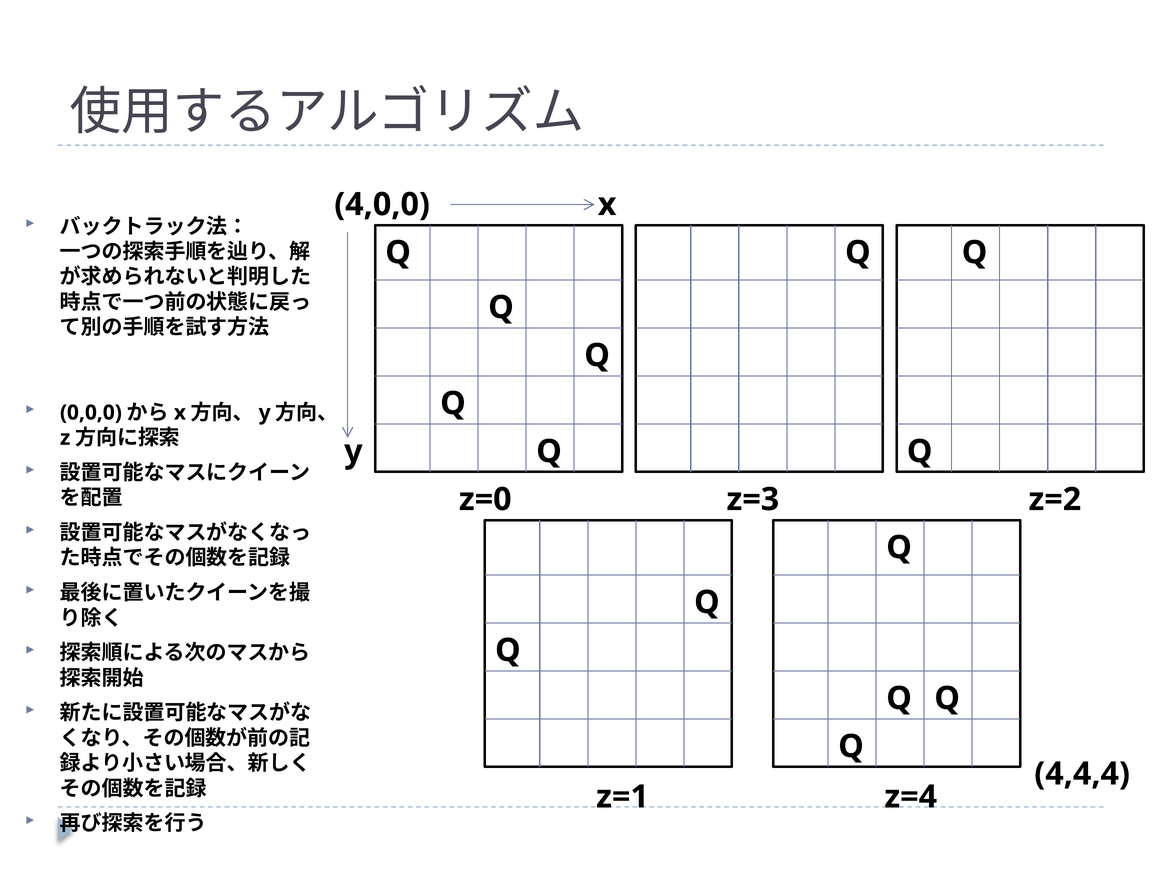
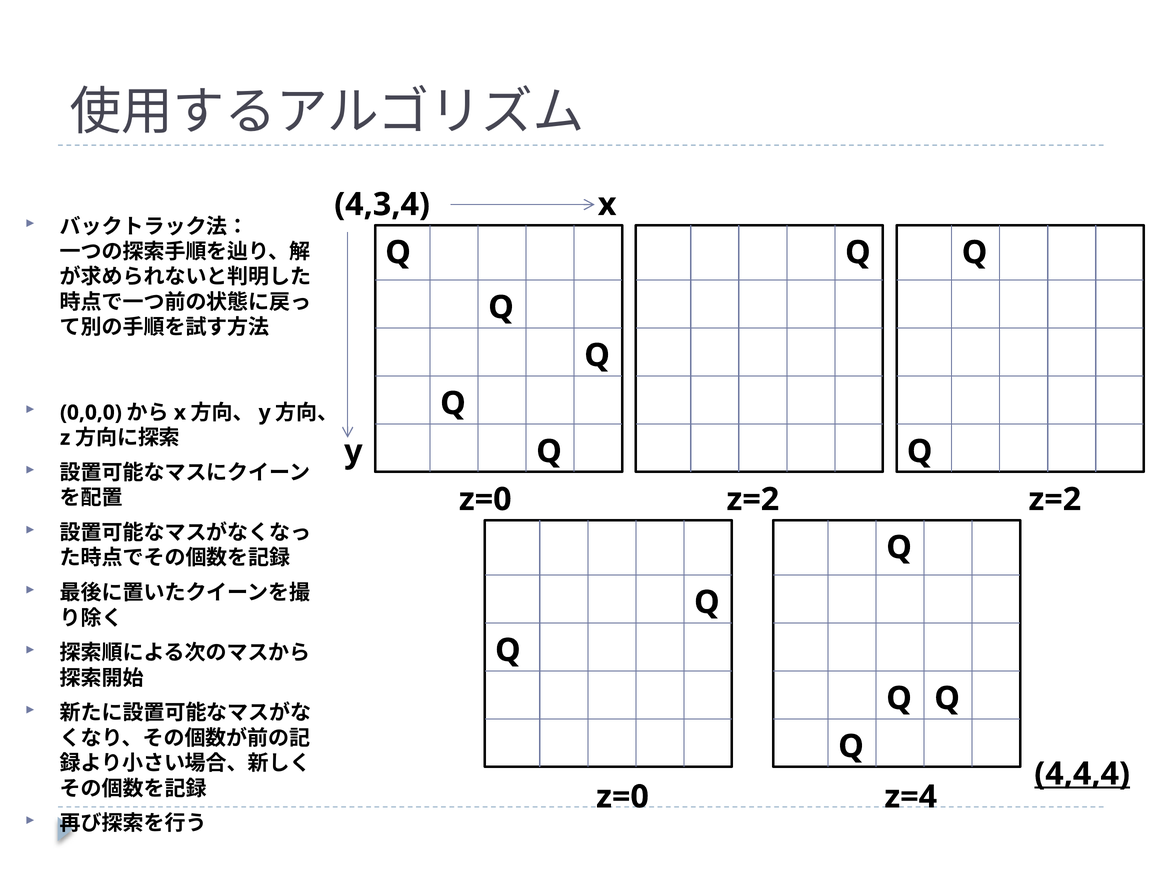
4,0,0: 4,0,0 -> 4,3,4 (382, 205)
z=0 z=3: z=3 -> z=2 (753, 500)
4,4,4 underline: none -> present (1082, 774)
z=1: z=1 -> z=0 (622, 797)
